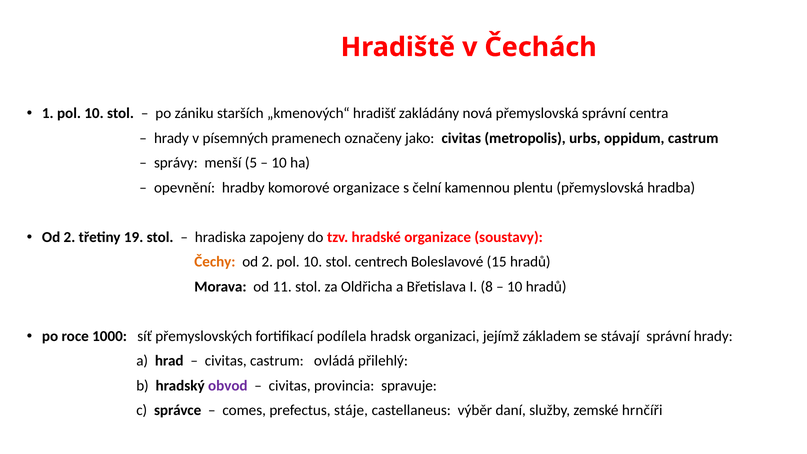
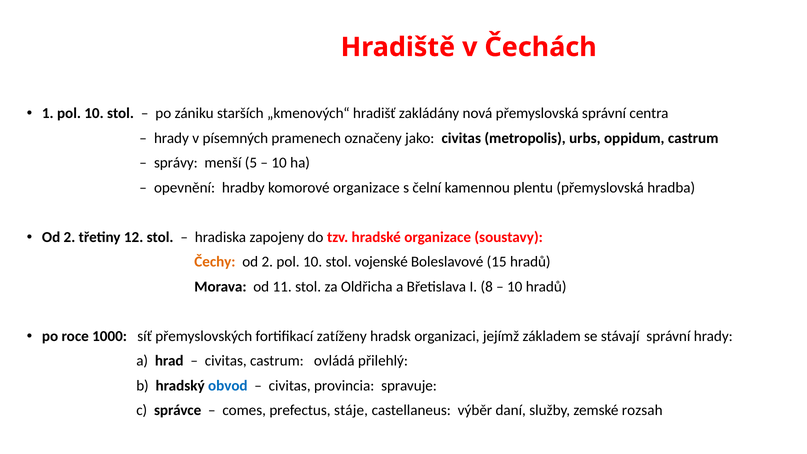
19: 19 -> 12 (134, 237)
centrech: centrech -> vojenské (381, 262)
podílela: podílela -> zatíženy (342, 336)
obvod colour: purple -> blue (228, 386)
hrnčíři: hrnčíři -> rozsah (642, 410)
